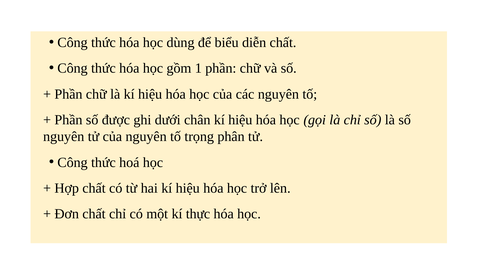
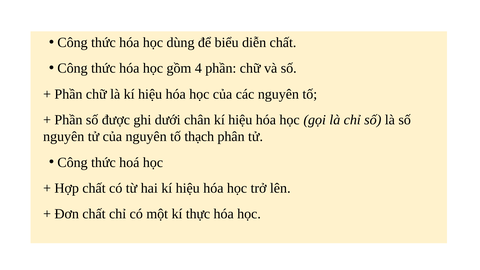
1: 1 -> 4 (198, 68)
trọng: trọng -> thạch (199, 137)
